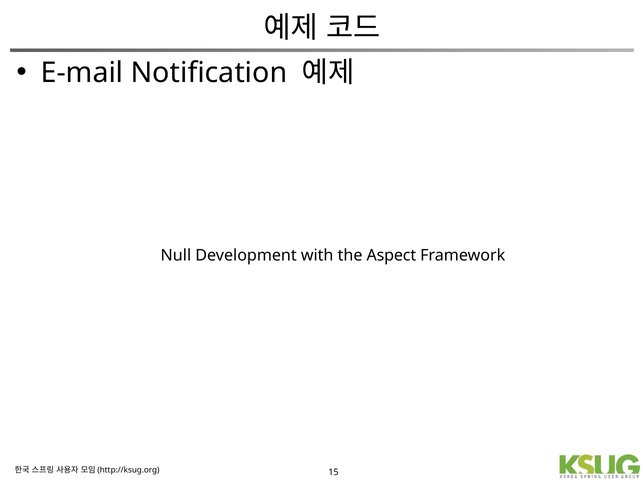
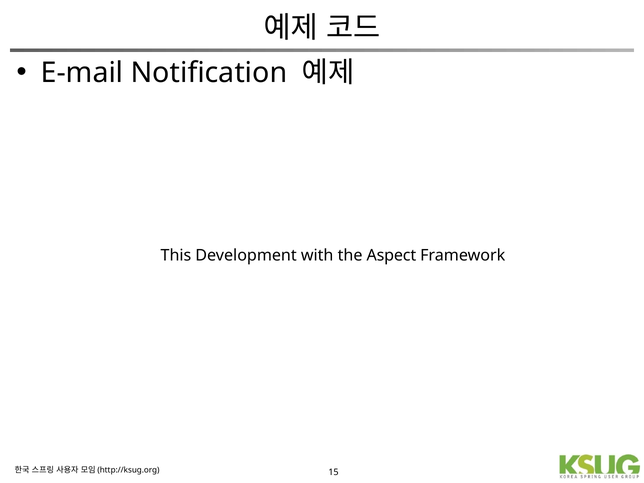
Null: Null -> This (176, 255)
